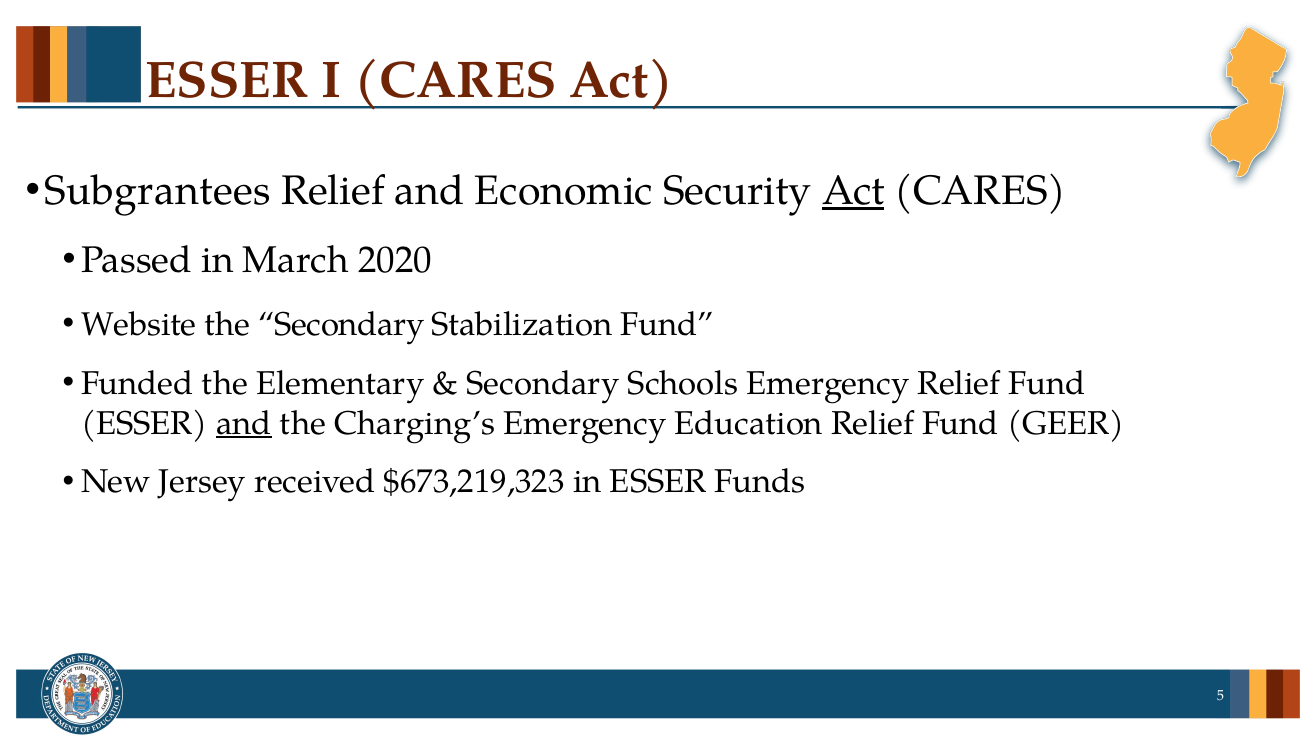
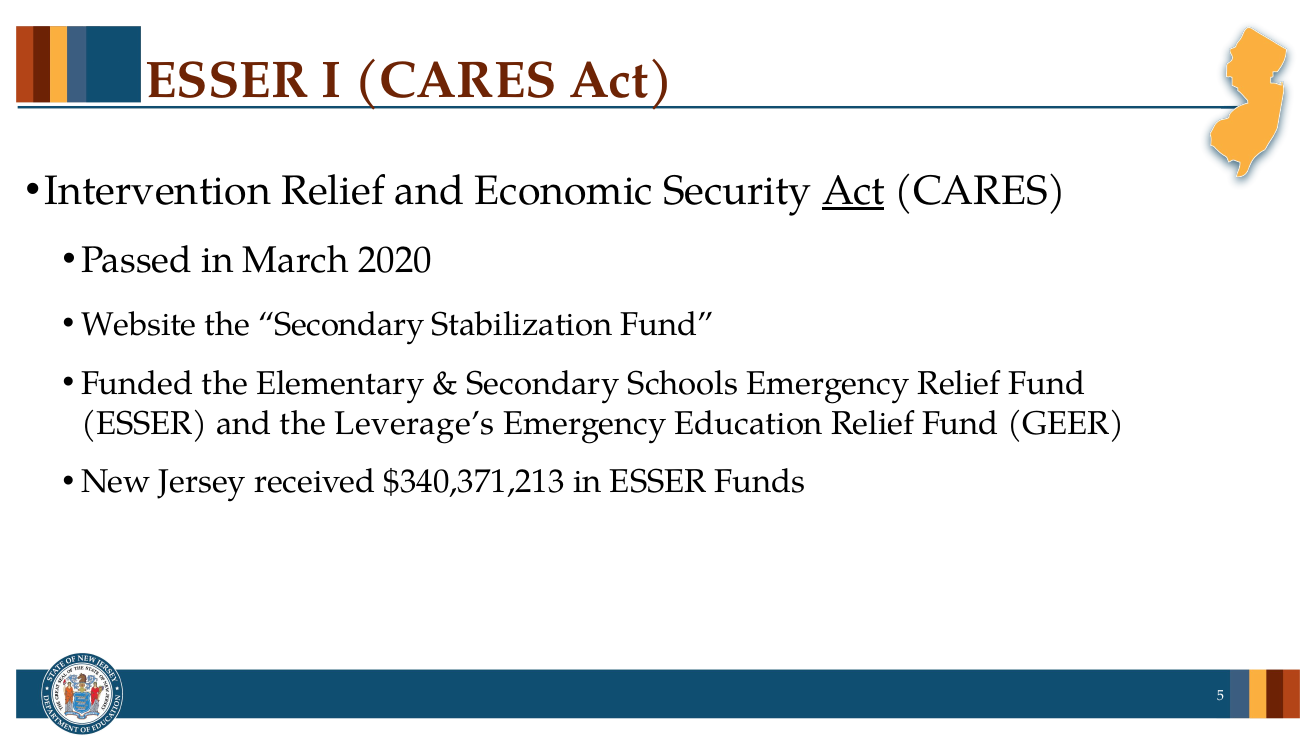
Subgrantees: Subgrantees -> Intervention (158, 191)
and underline: present -> none (244, 423)
Charging’s: Charging’s -> Leverage’s (415, 423)
$673,219,323: $673,219,323 -> $340,371,213 (474, 482)
